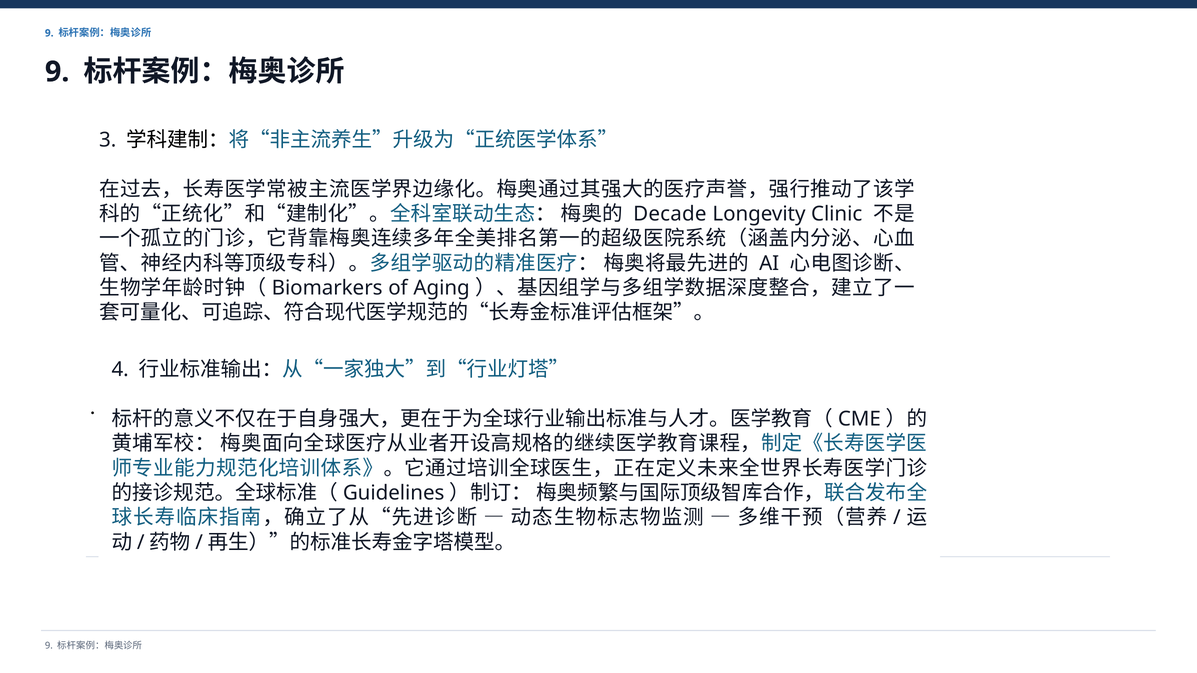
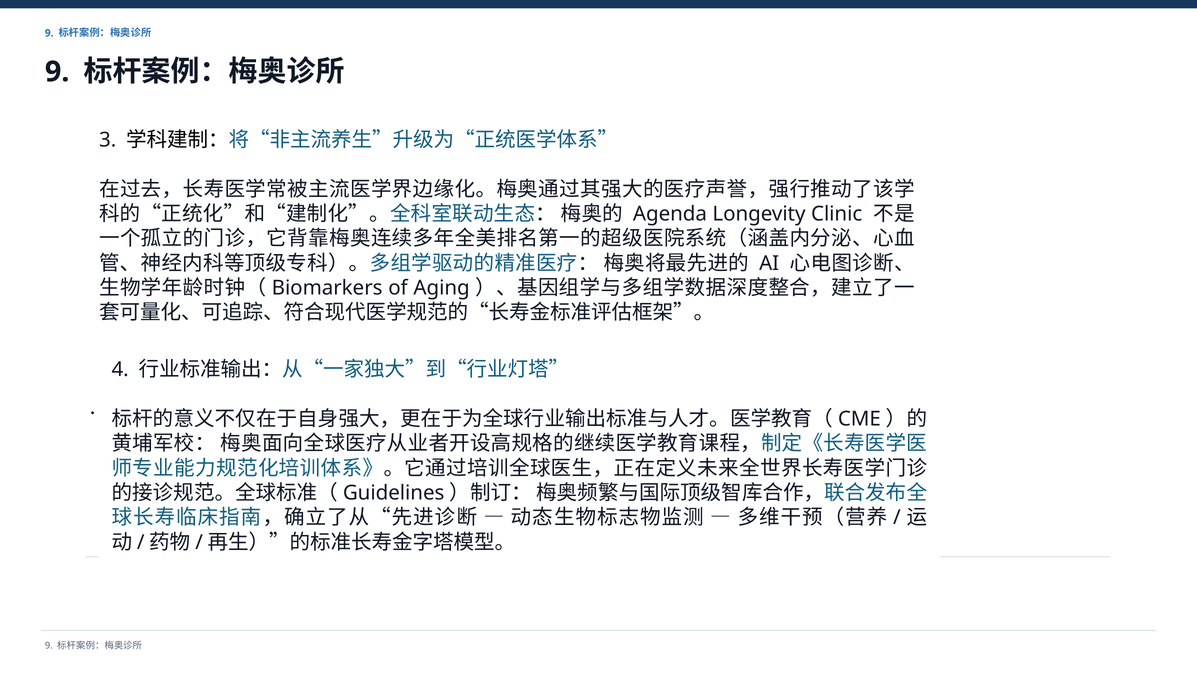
Decade: Decade -> Agenda (670, 214)
